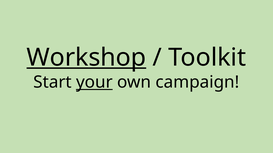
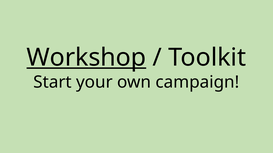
your underline: present -> none (94, 82)
